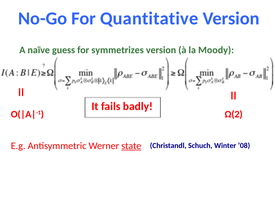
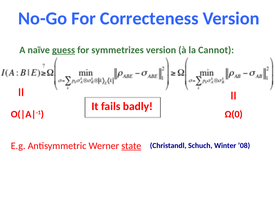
Quantitative: Quantitative -> Correcteness (149, 18)
guess underline: none -> present (64, 50)
Moody: Moody -> Cannot (216, 50)
Ω(2: Ω(2 -> Ω(0 (234, 114)
